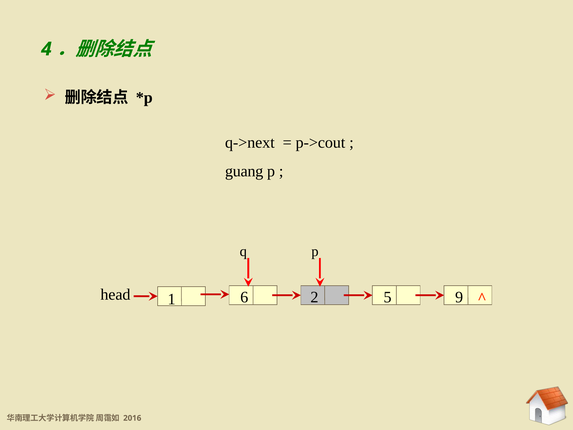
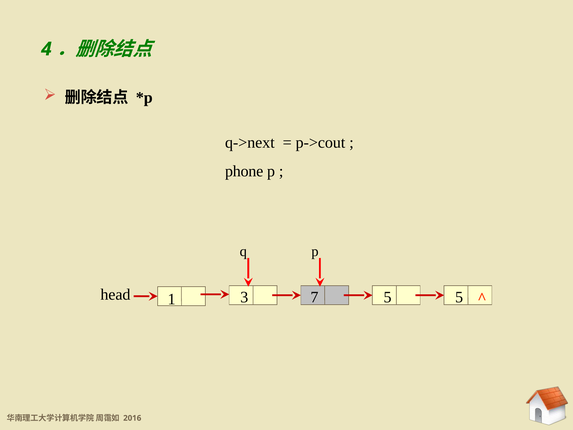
guang: guang -> phone (244, 171)
2: 2 -> 7 (314, 297)
5 9: 9 -> 5 (459, 297)
6: 6 -> 3 (244, 297)
